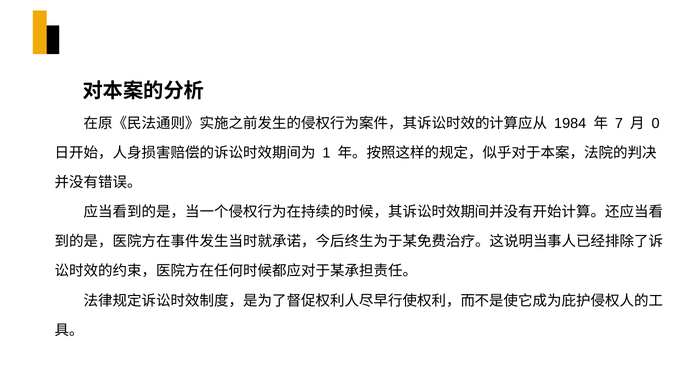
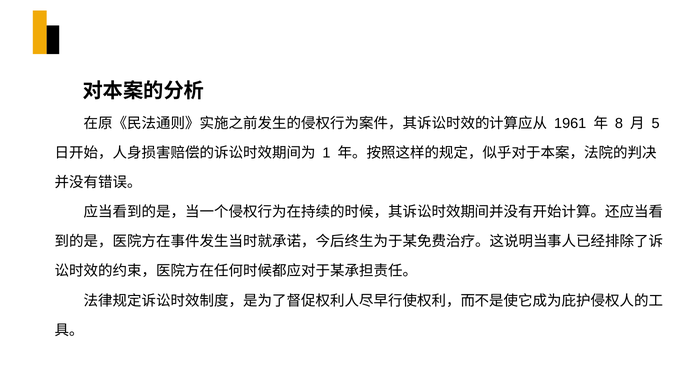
1984: 1984 -> 1961 (570, 123)
7: 7 -> 8 (619, 123)
0: 0 -> 5 (656, 123)
